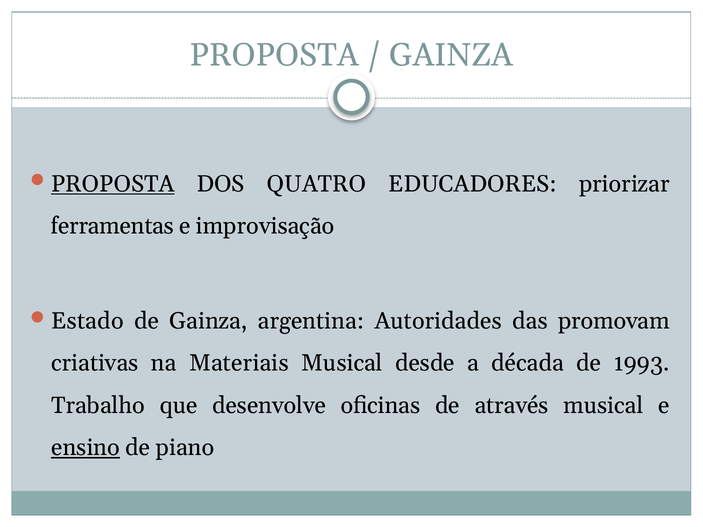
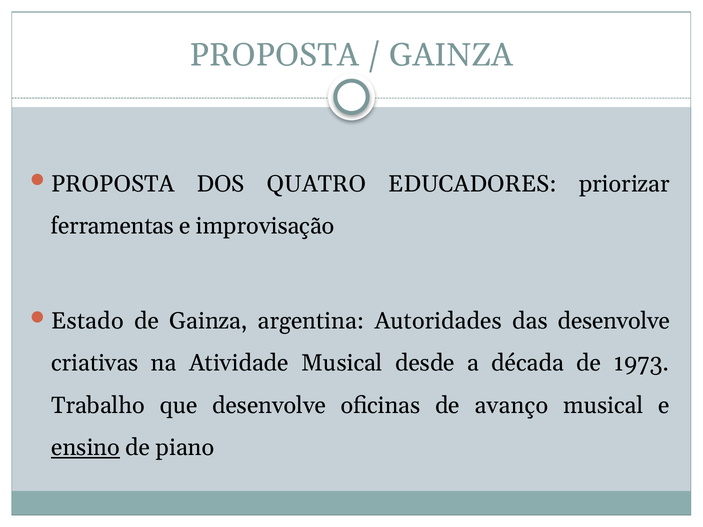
PROPOSTA underline: present -> none (113, 184)
das promovam: promovam -> desenvolve (614, 321)
Materiais: Materiais -> Atividade (239, 363)
1993: 1993 -> 1973 (641, 363)
através: através -> avanço (511, 406)
